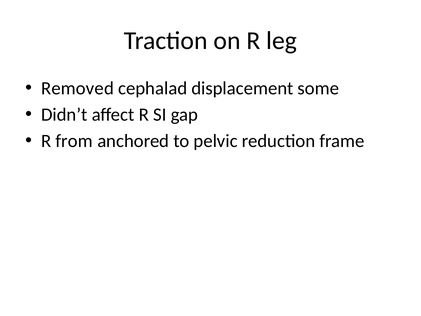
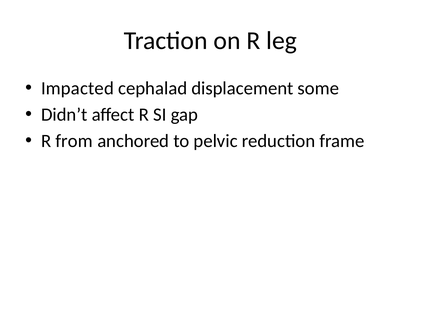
Removed: Removed -> Impacted (77, 88)
